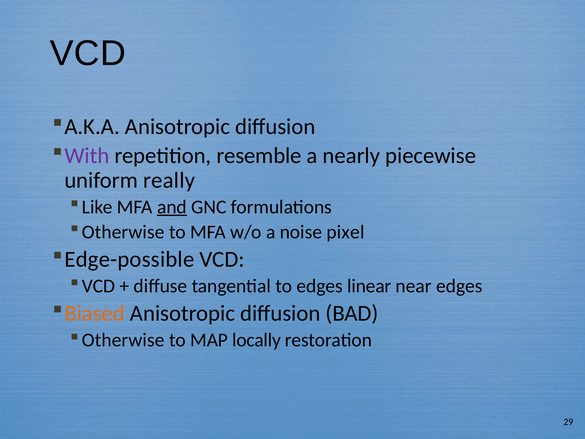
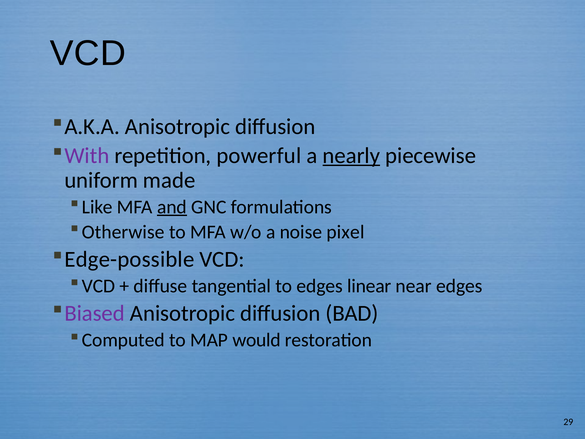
resemble: resemble -> powerful (259, 156)
nearly underline: none -> present (351, 156)
really: really -> made (169, 180)
Biased colour: orange -> purple (95, 313)
Otherwise: Otherwise -> Computed (123, 340)
locally: locally -> would (257, 340)
